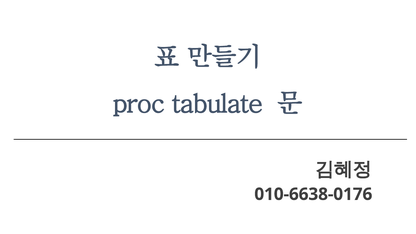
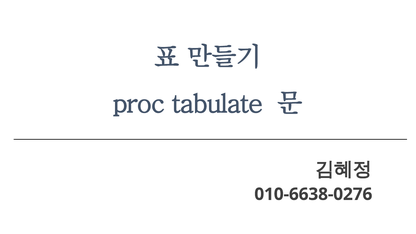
010-6638-0176: 010-6638-0176 -> 010-6638-0276 (313, 194)
